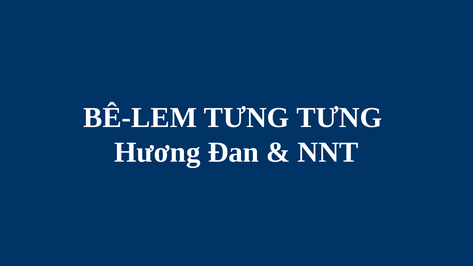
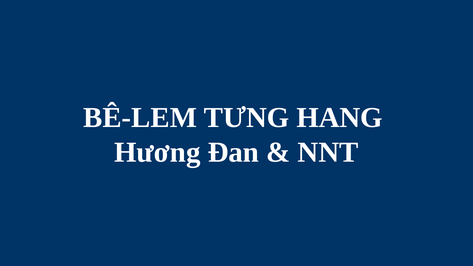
TƯNG TƯNG: TƯNG -> HANG (340, 118)
